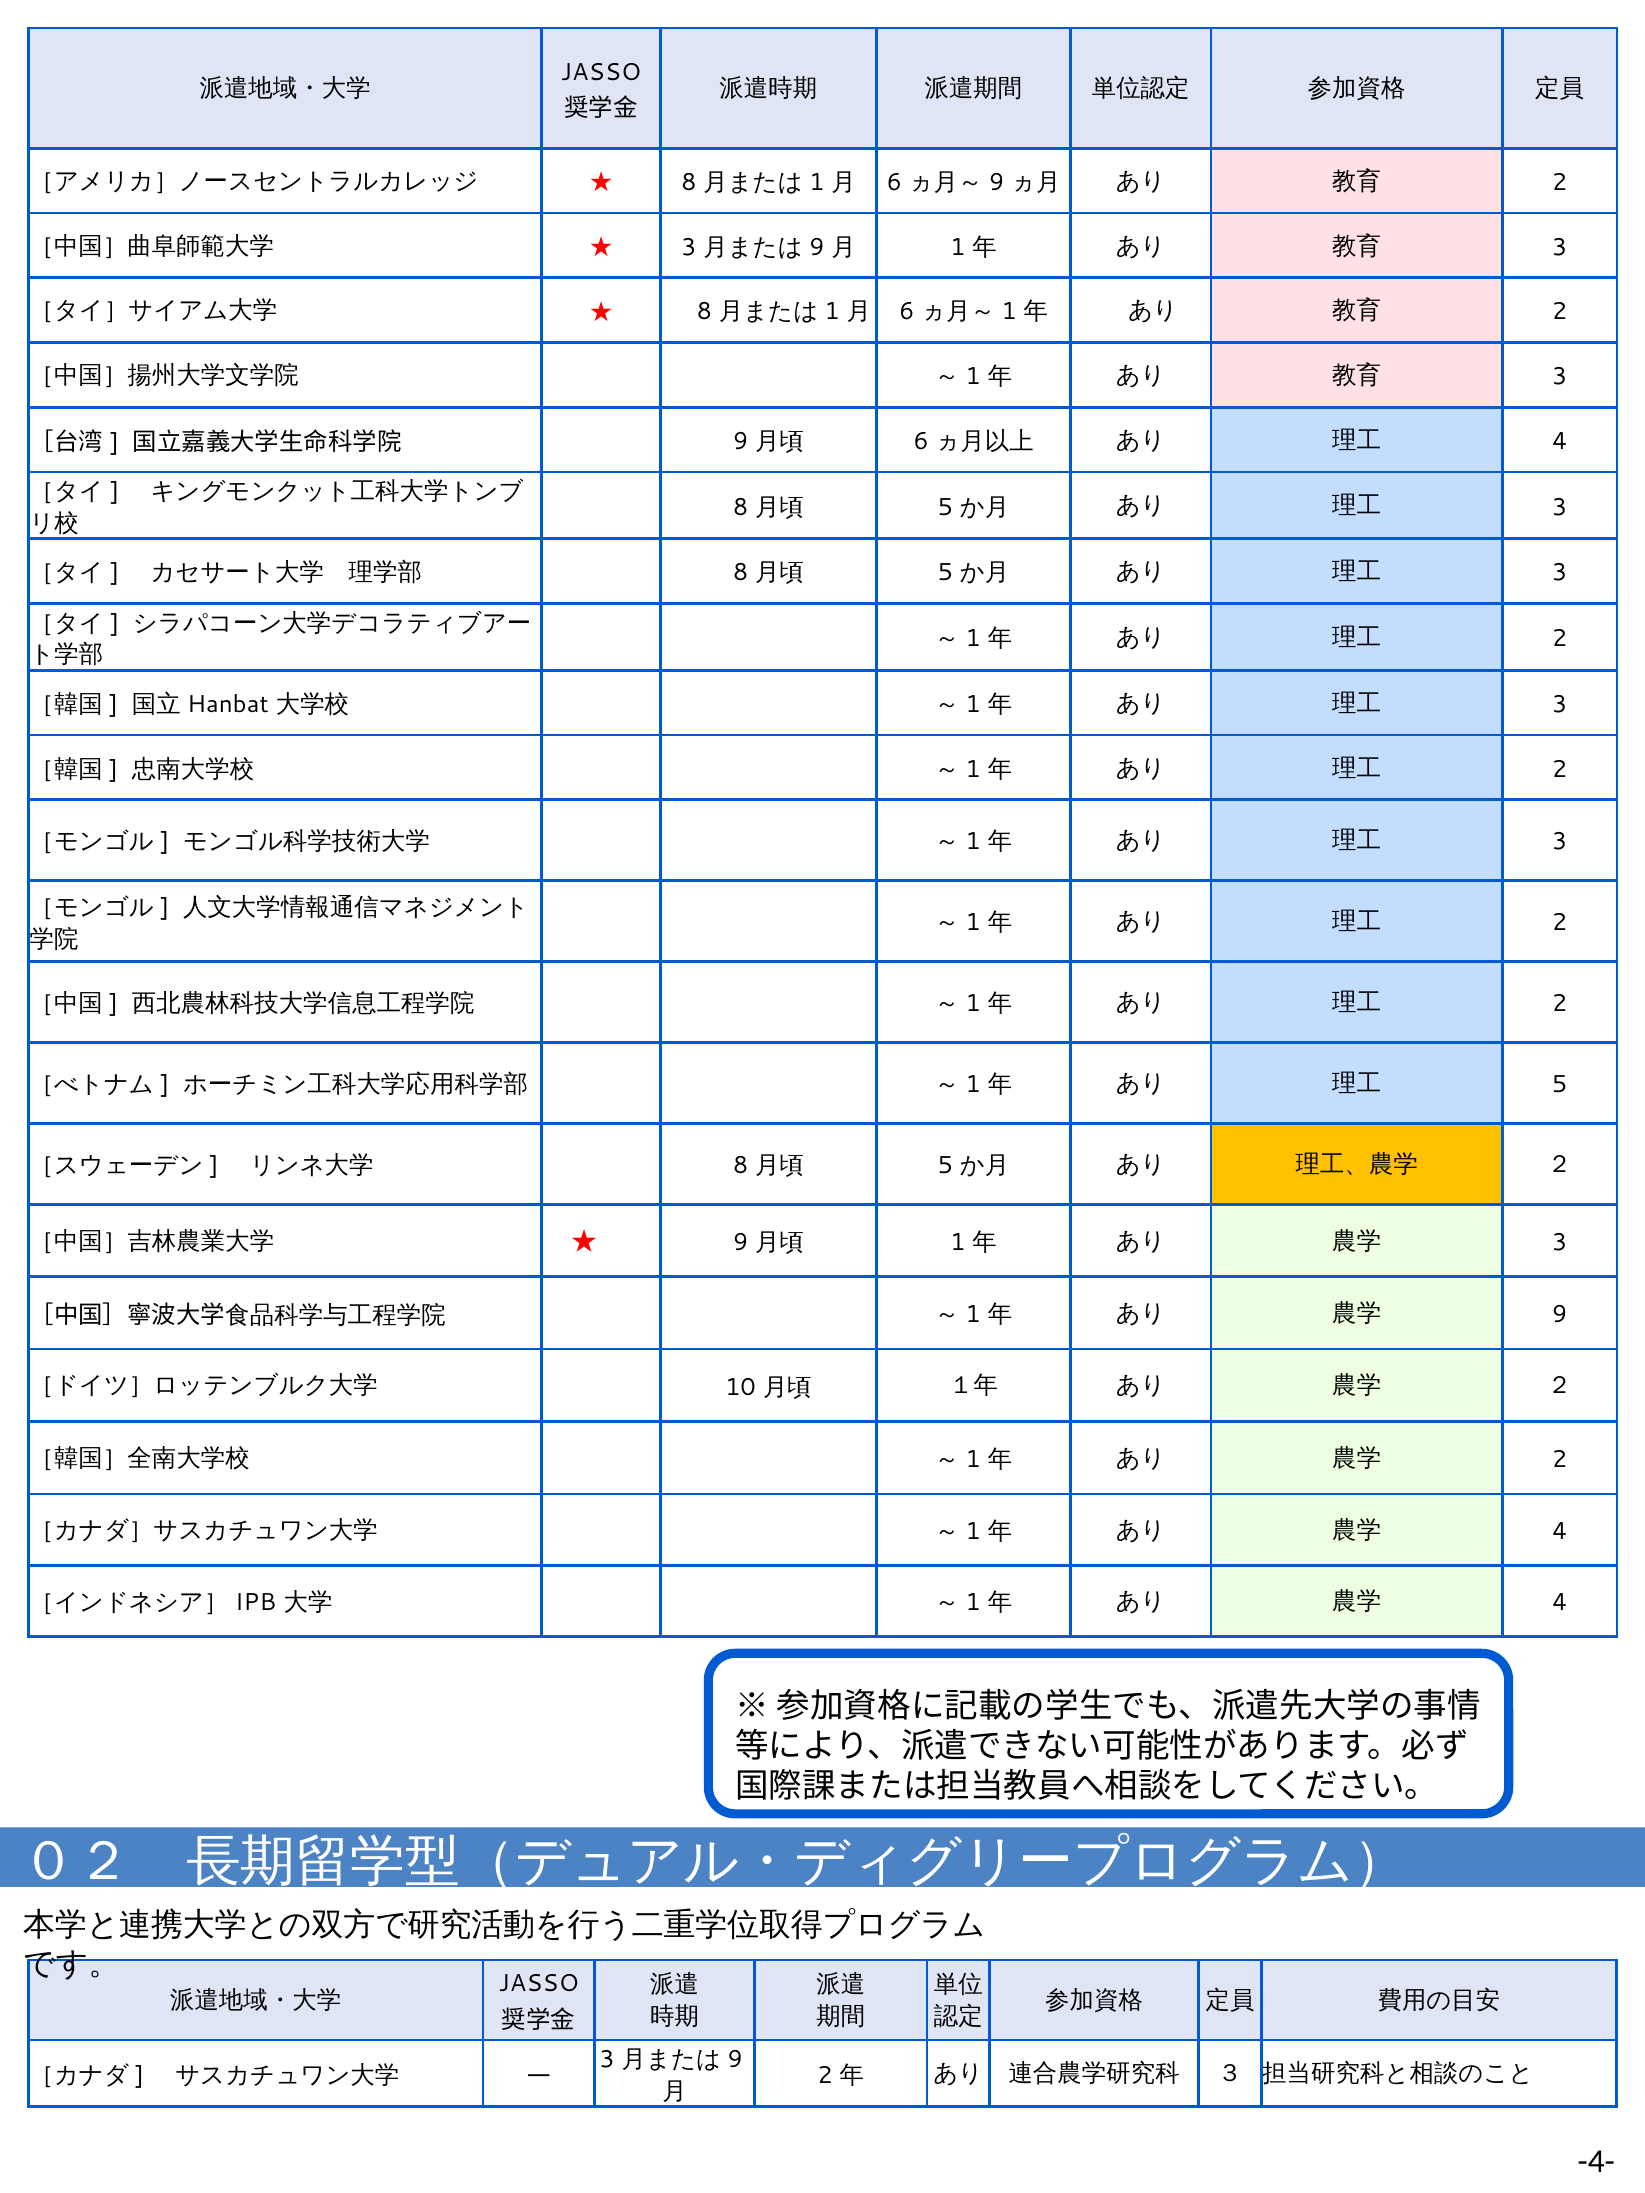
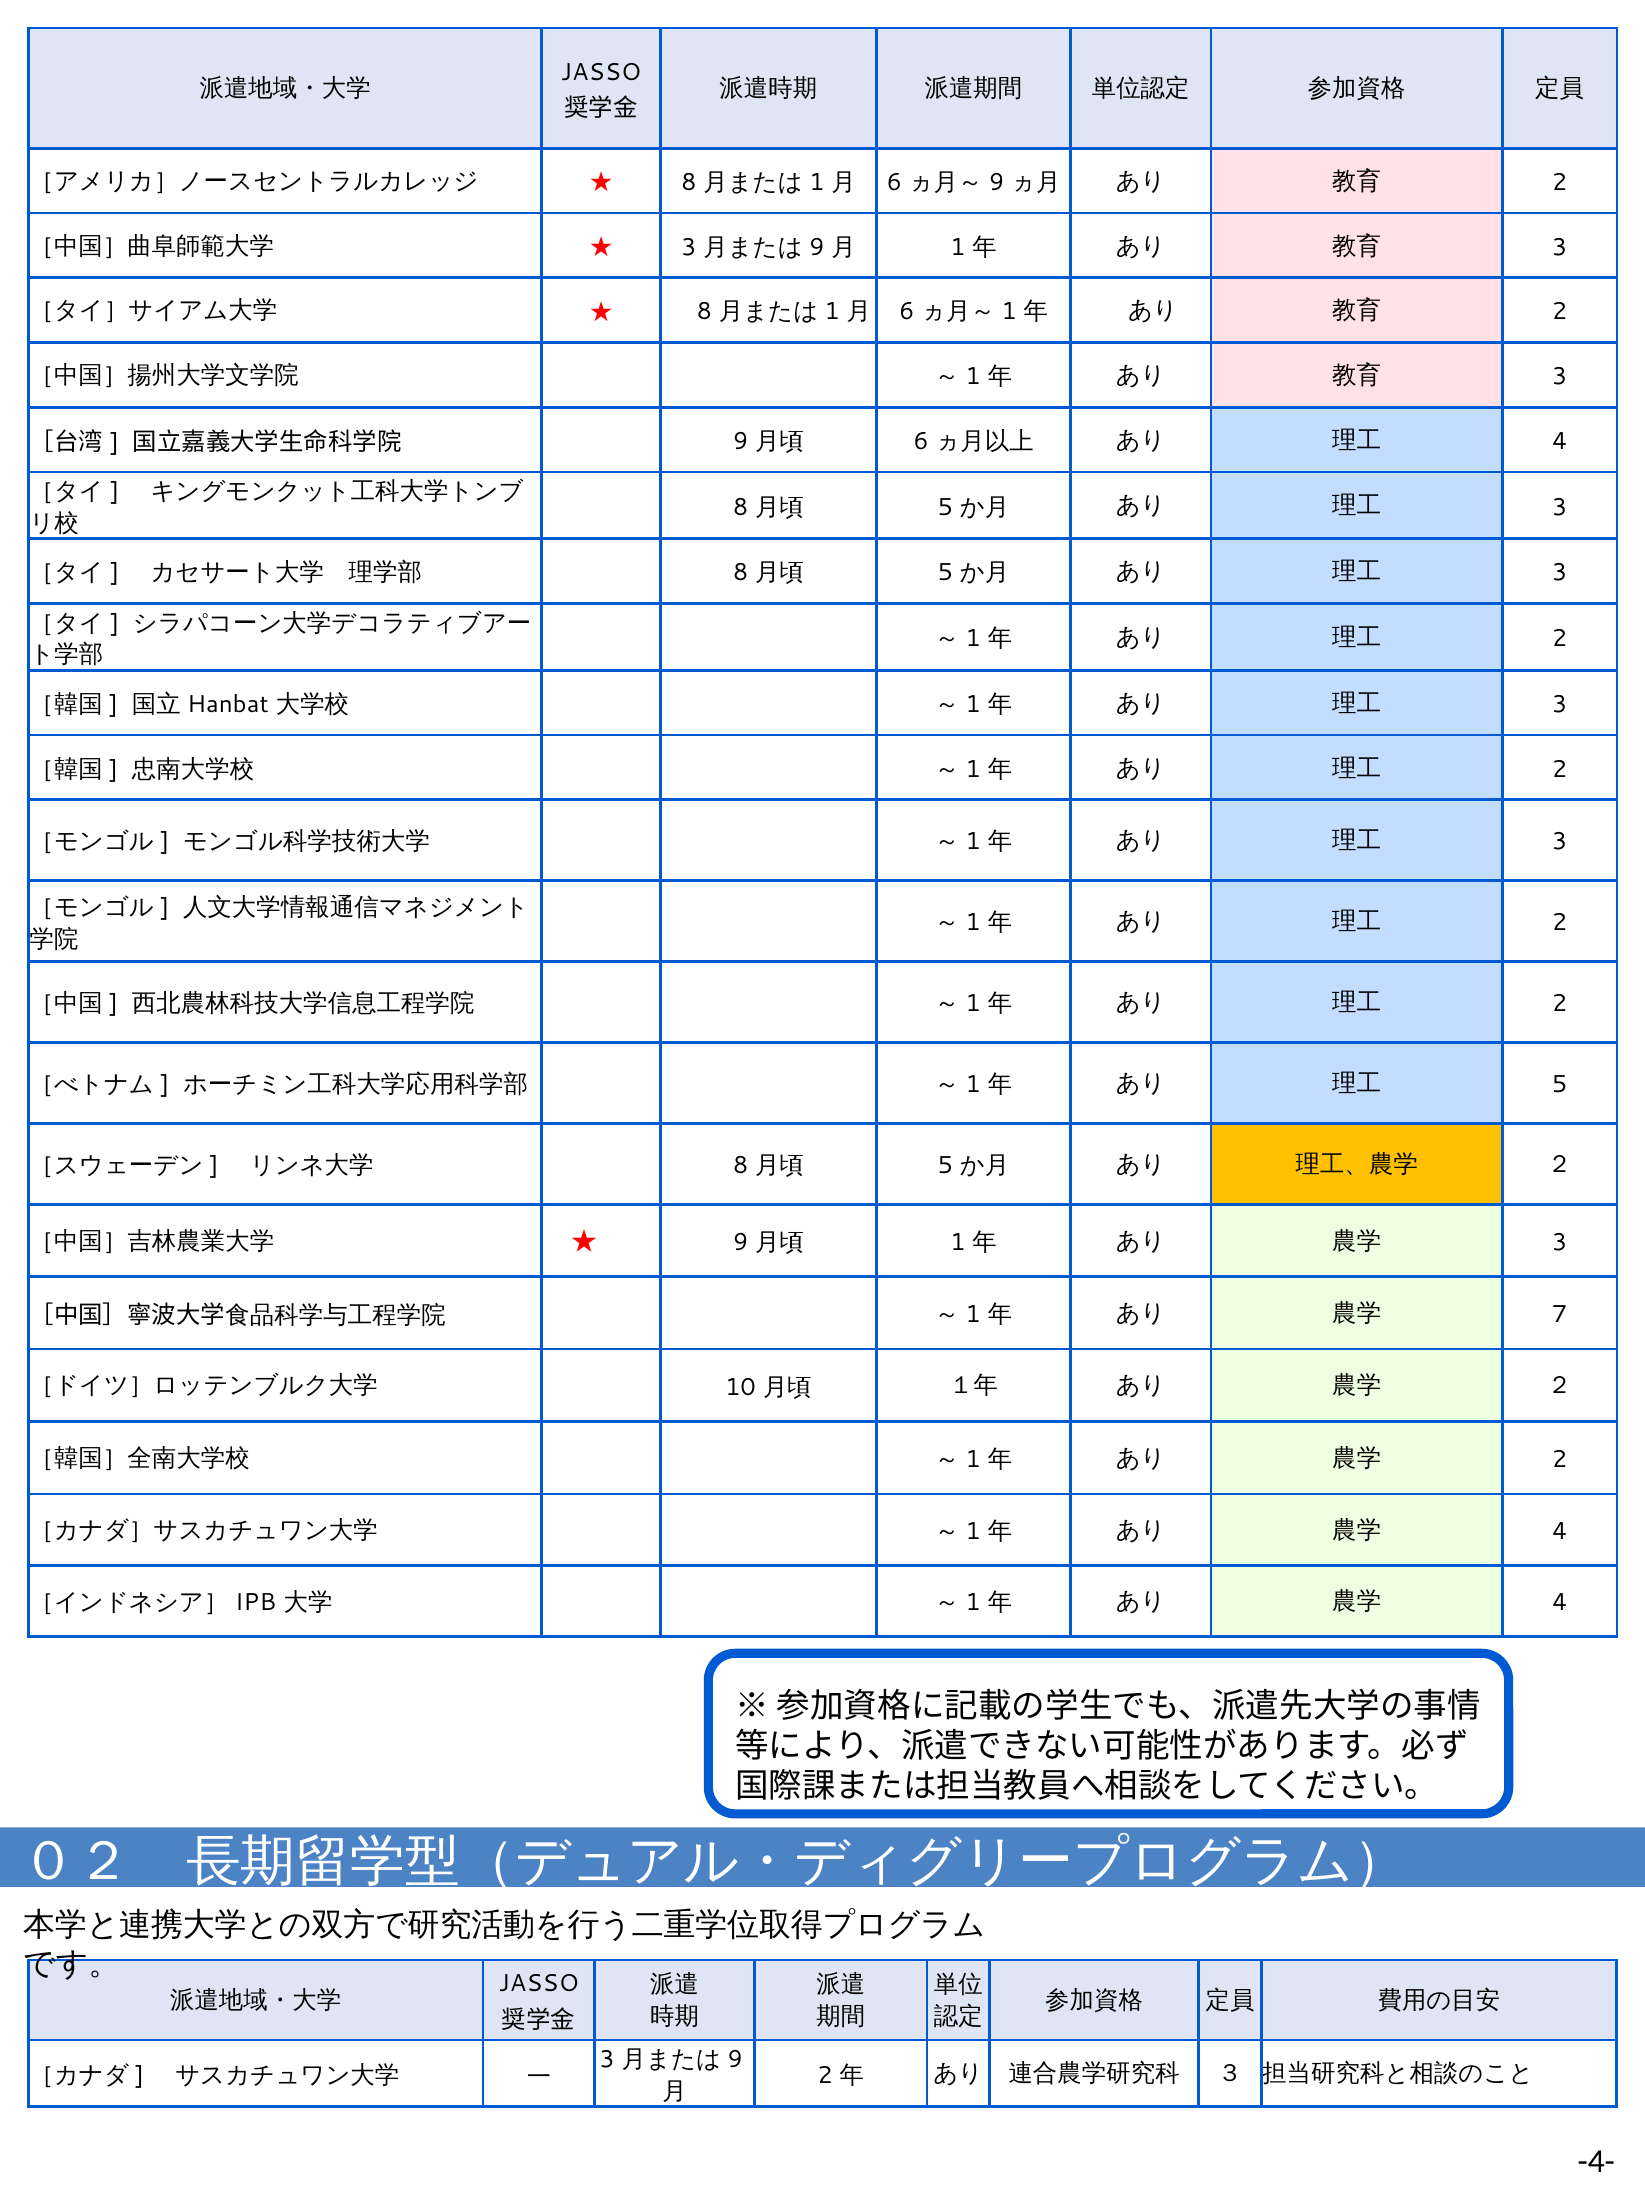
9: 9 -> 7 (1560, 1315)
